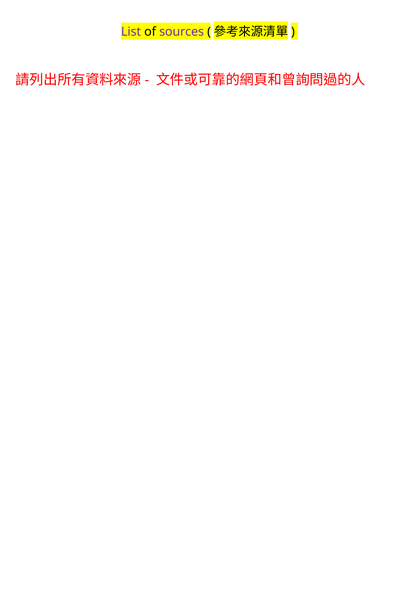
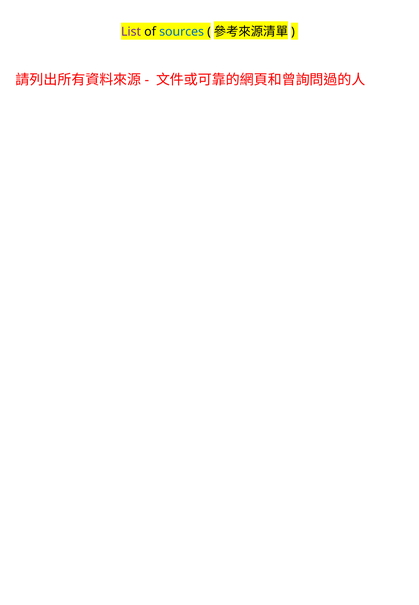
sources colour: purple -> blue (182, 32)
